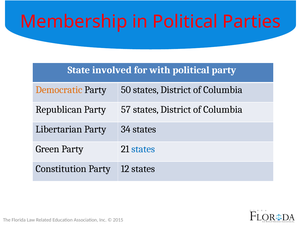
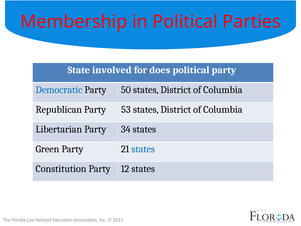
with: with -> does (160, 70)
Democratic colour: orange -> blue (59, 90)
57: 57 -> 53 (126, 109)
